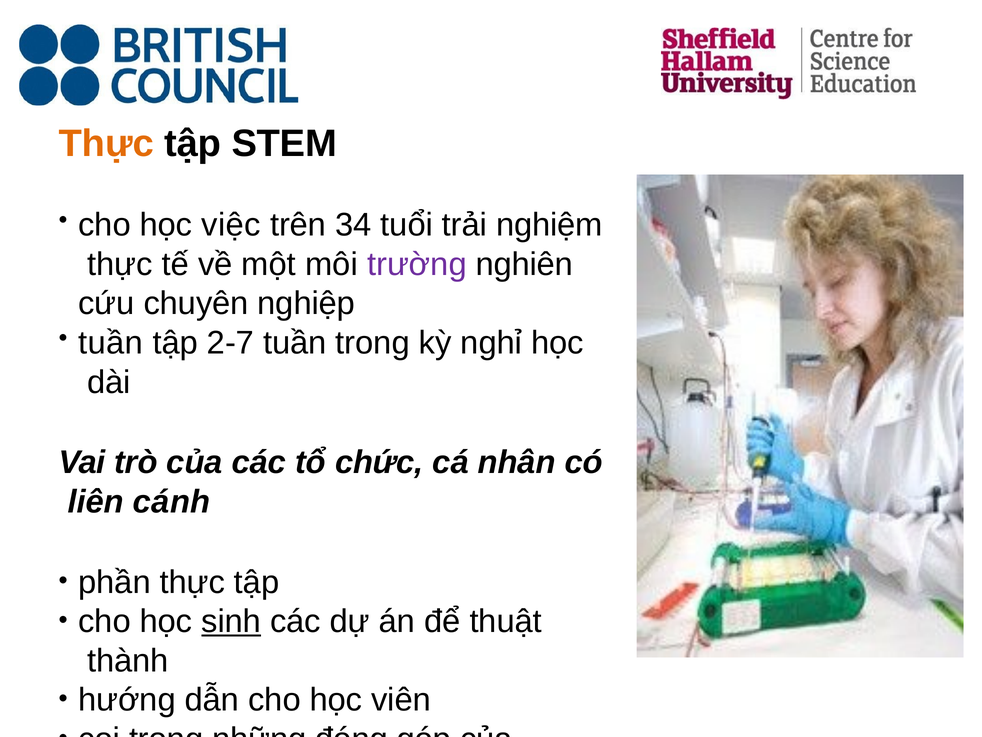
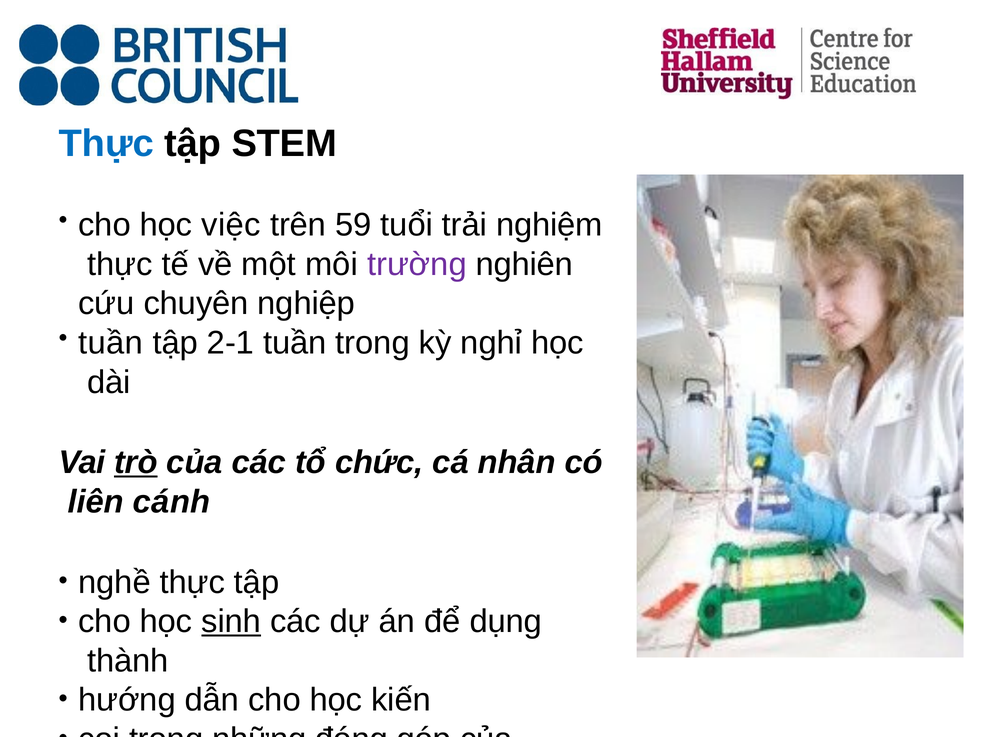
Thực colour: orange -> blue (106, 143)
34: 34 -> 59 (353, 225)
2-7: 2-7 -> 2-1 (231, 343)
trò underline: none -> present (136, 462)
phần: phần -> nghề (114, 582)
thuật: thuật -> dụng (506, 621)
viên: viên -> kiến (401, 700)
